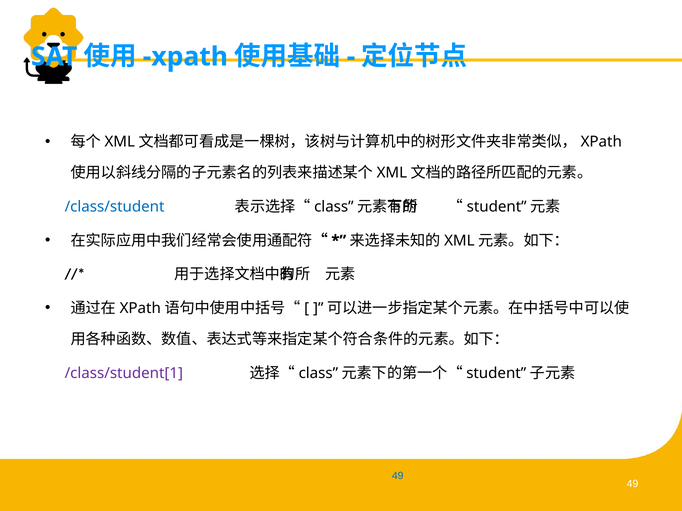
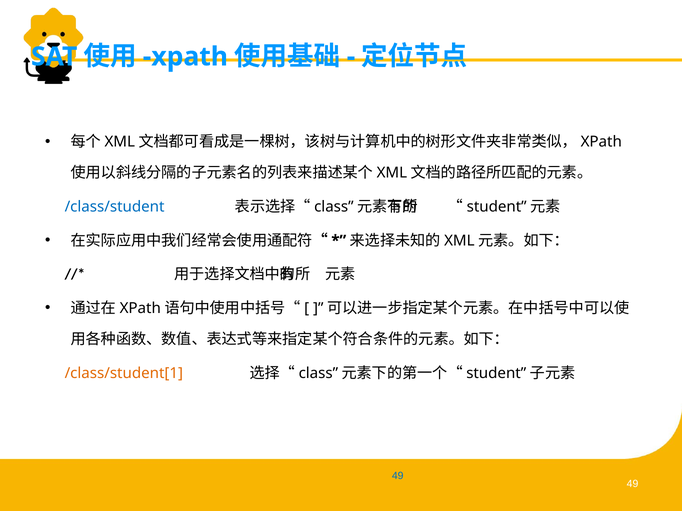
/class/student[1 colour: purple -> orange (124, 373)
